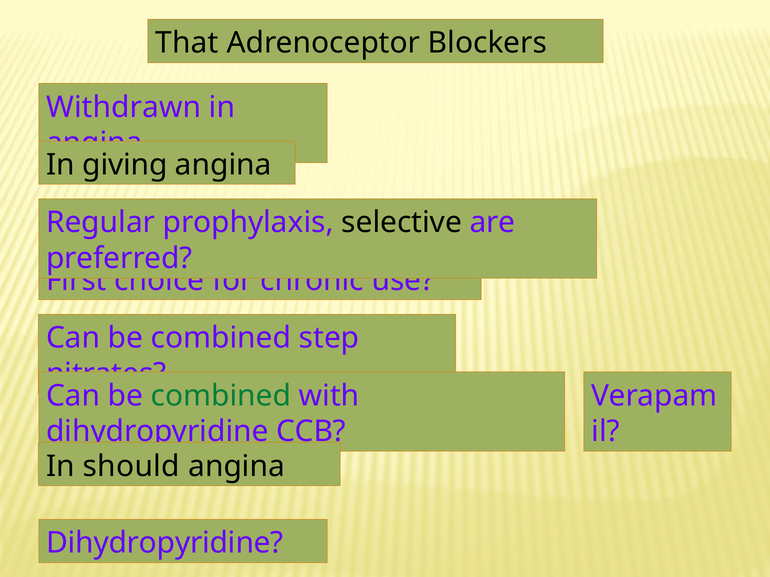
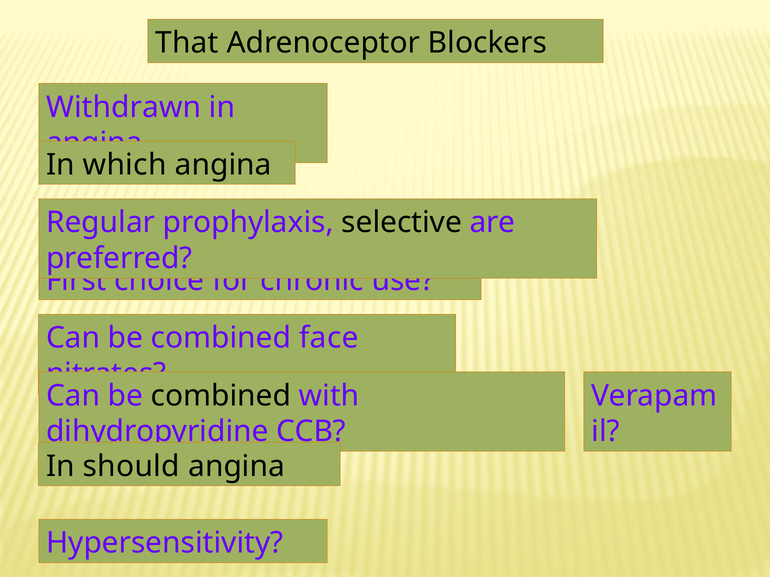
giving: giving -> which (125, 165)
step: step -> face (329, 338)
combined colour: green -> black (221, 396)
Dihydropyridine: Dihydropyridine -> Hypersensitivity (165, 544)
